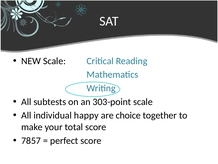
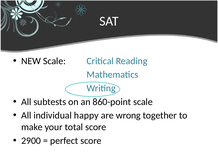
303-point: 303-point -> 860-point (112, 102)
choice: choice -> wrong (128, 115)
7857: 7857 -> 2900 (31, 140)
